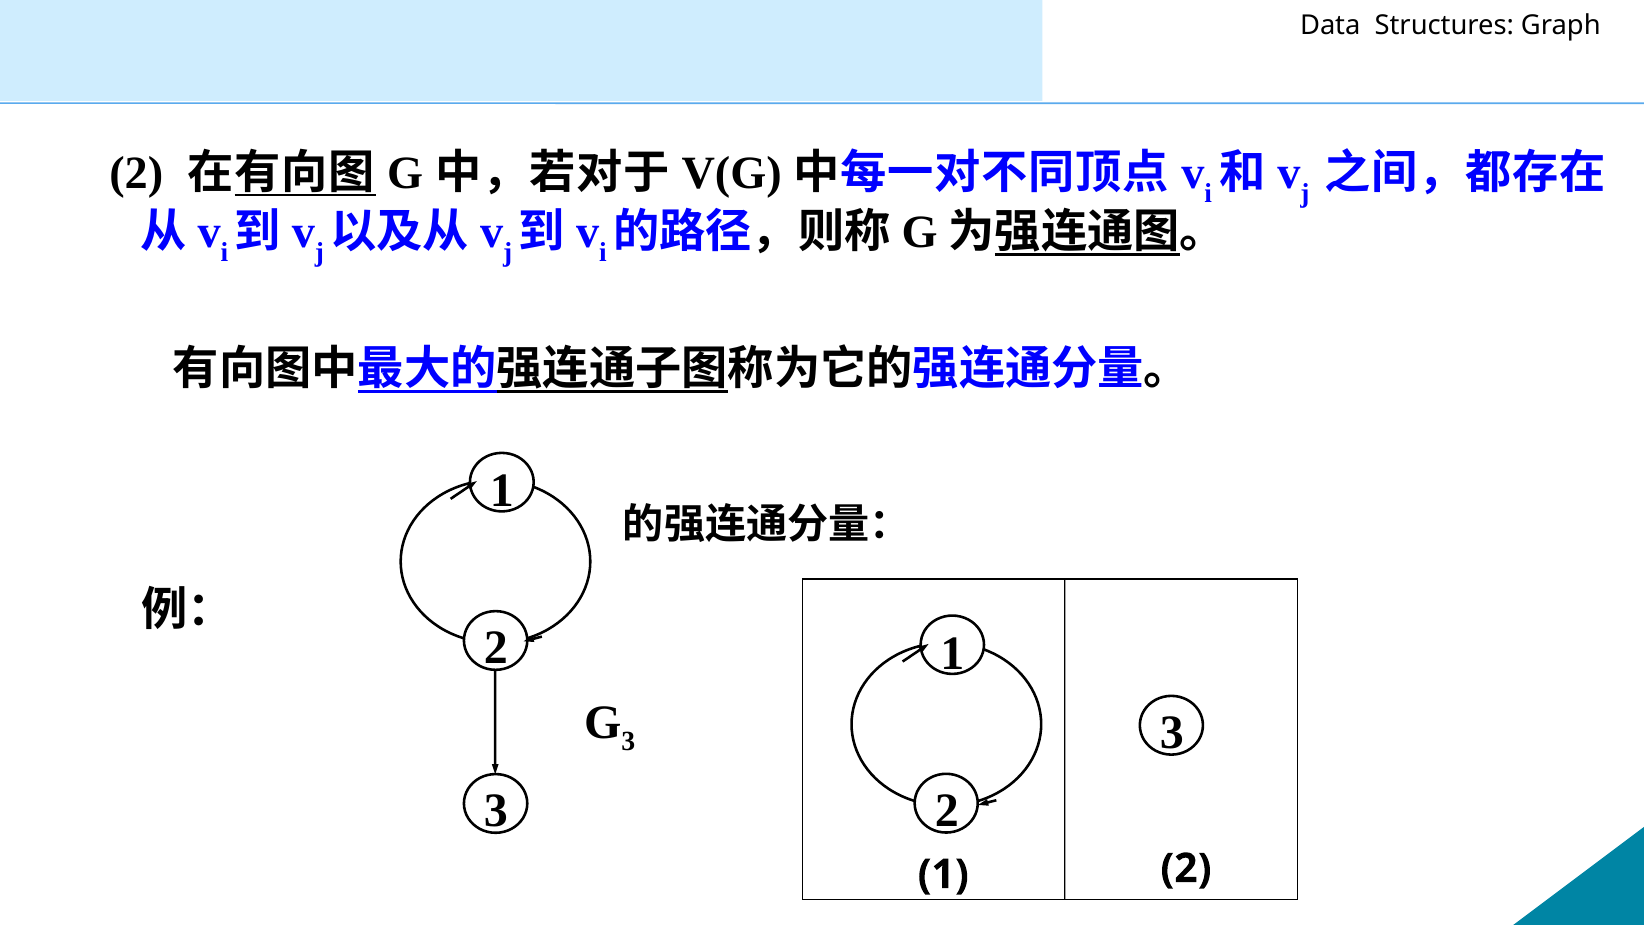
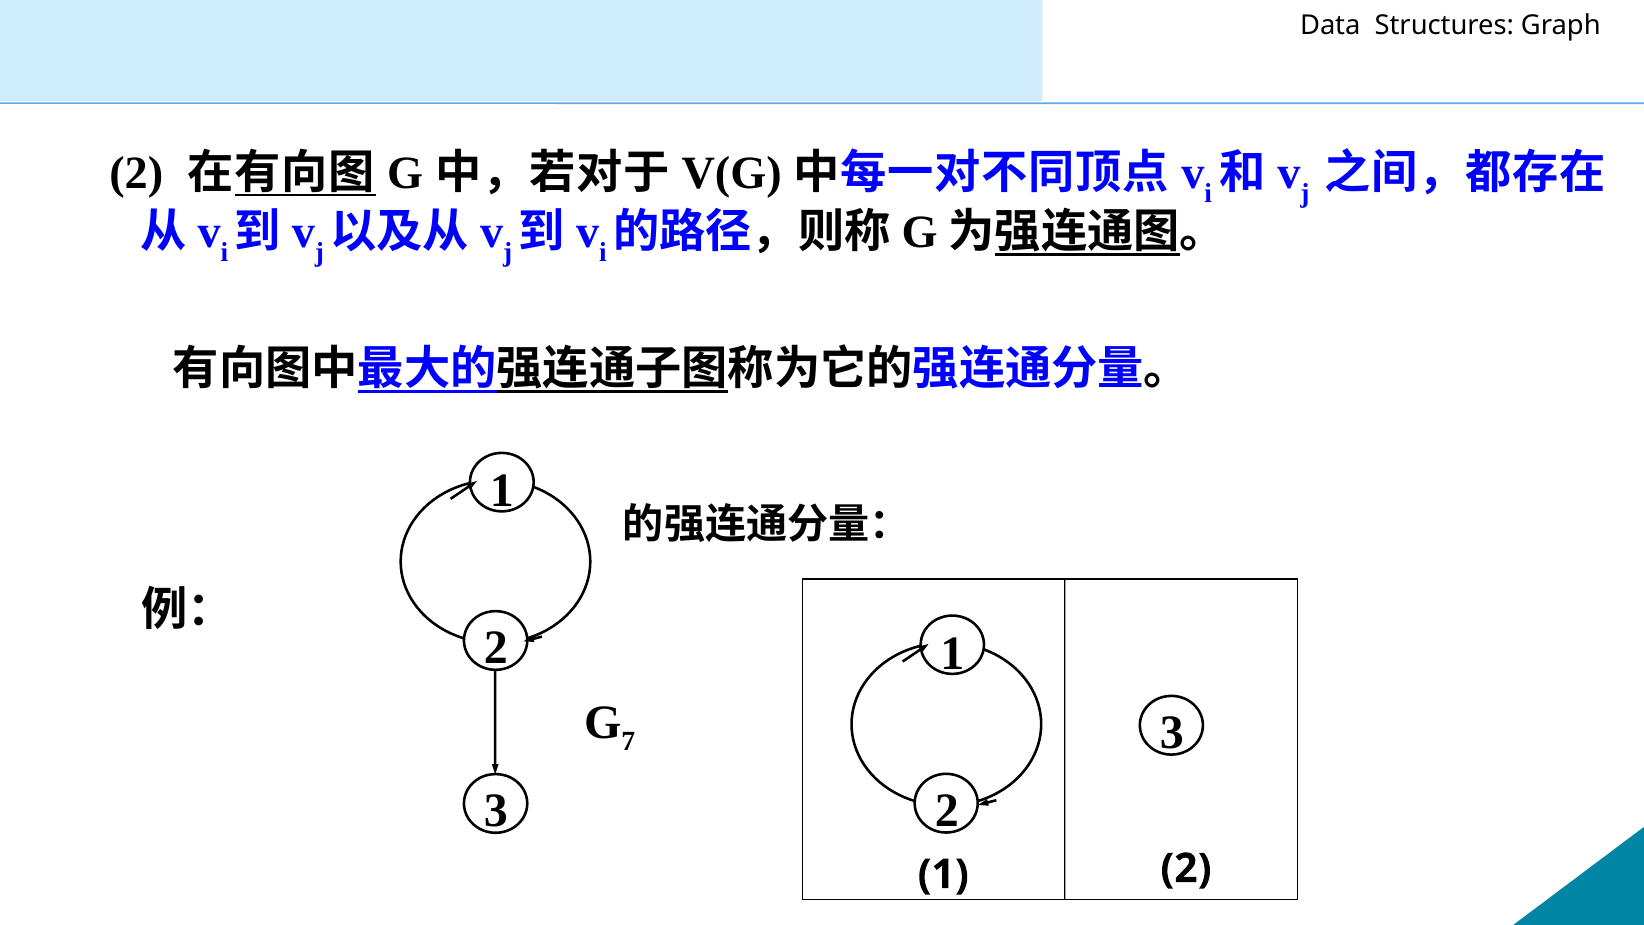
3: 3 -> 7 (628, 741)
